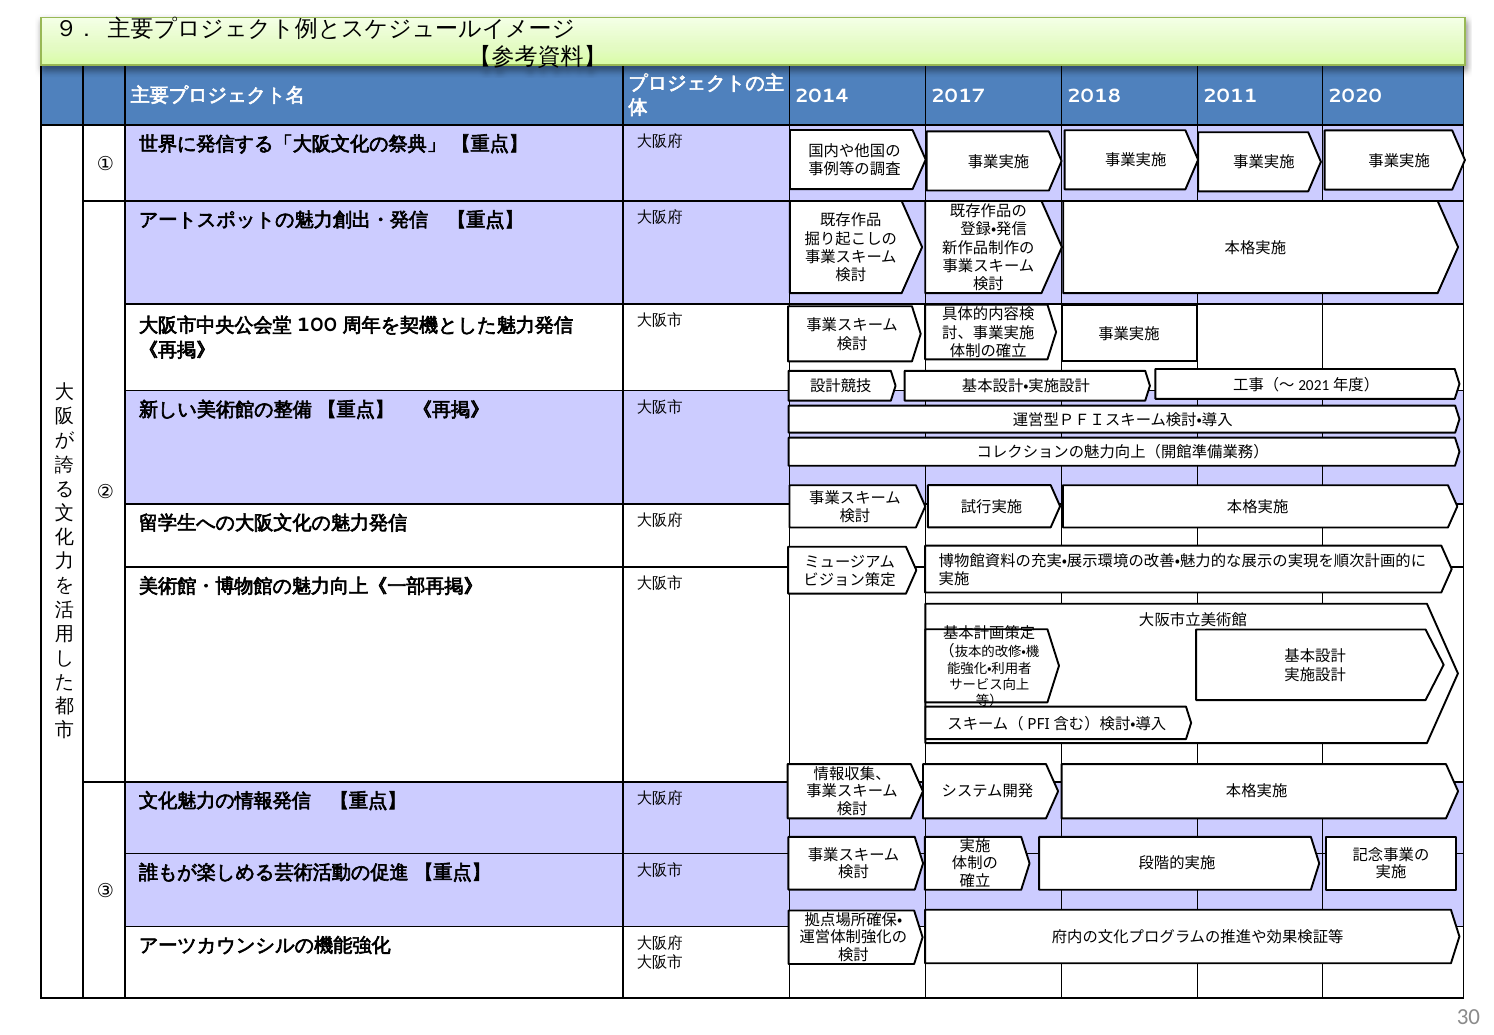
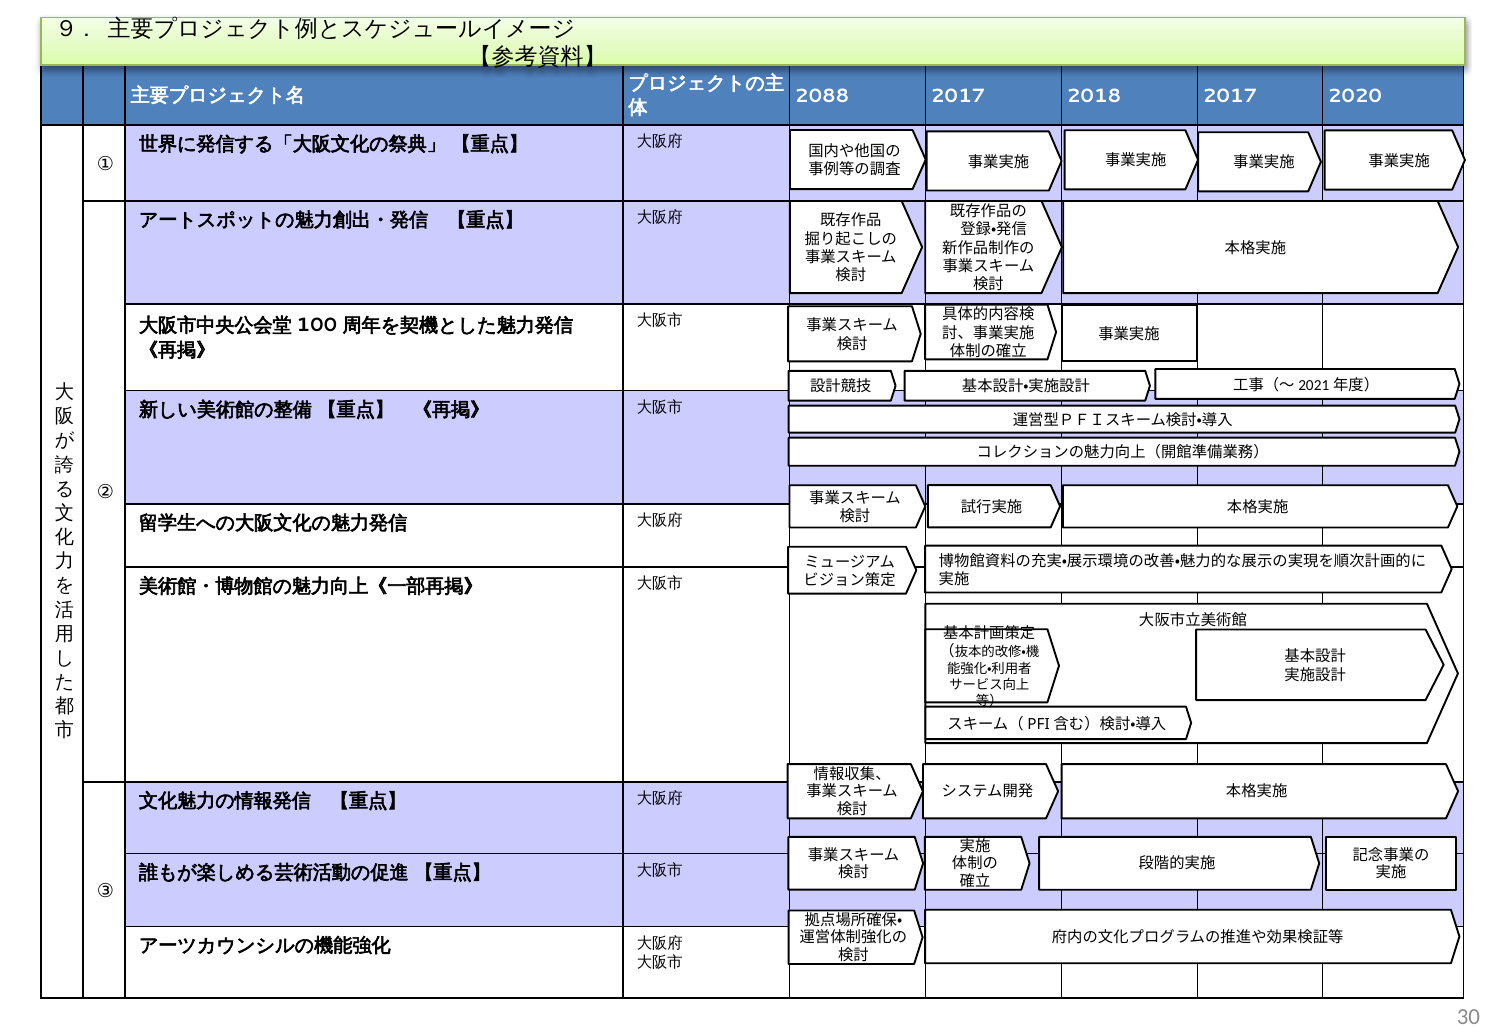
2014: 2014 -> 2088 (822, 96)
2018 2011: 2011 -> 2017 (1230, 96)
